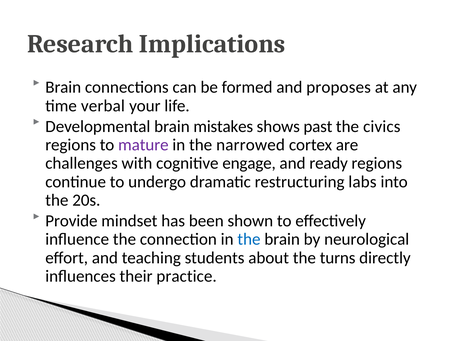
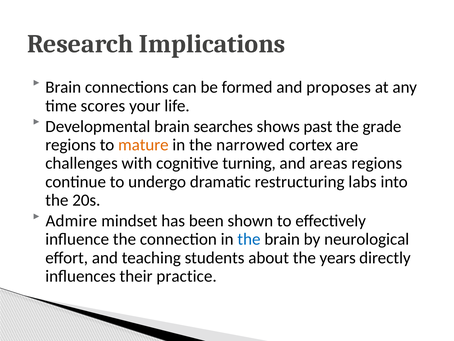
verbal: verbal -> scores (103, 106)
mistakes: mistakes -> searches (223, 126)
civics: civics -> grade (382, 126)
mature colour: purple -> orange (143, 145)
engage: engage -> turning (249, 163)
ready: ready -> areas (328, 163)
Provide: Provide -> Admire (71, 221)
turns: turns -> years (338, 257)
